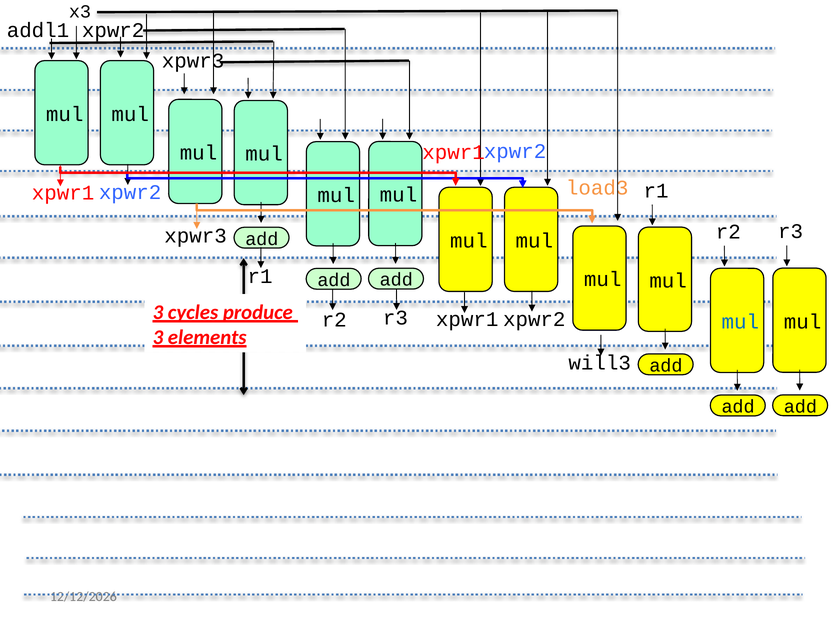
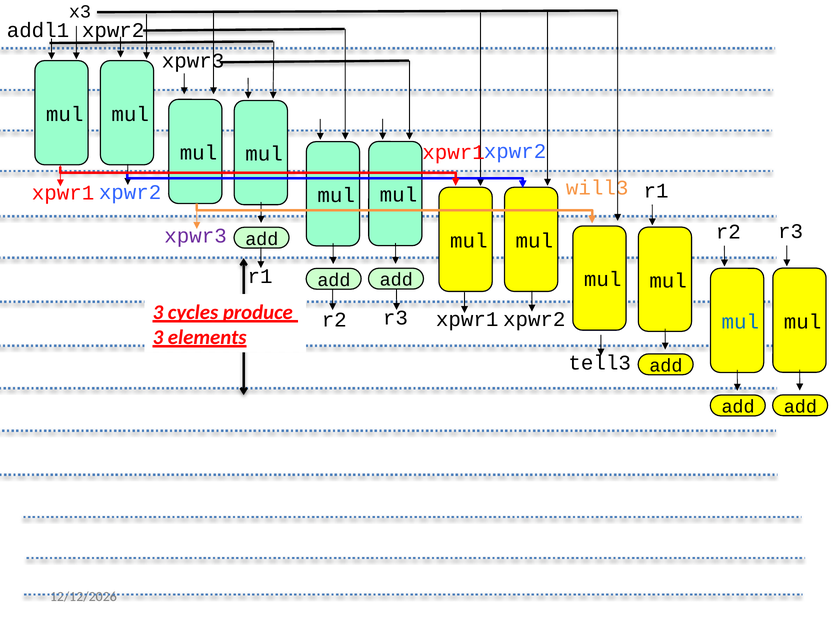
load3: load3 -> will3 (597, 188)
xpwr3 colour: black -> purple (196, 236)
will3: will3 -> tell3 (600, 363)
